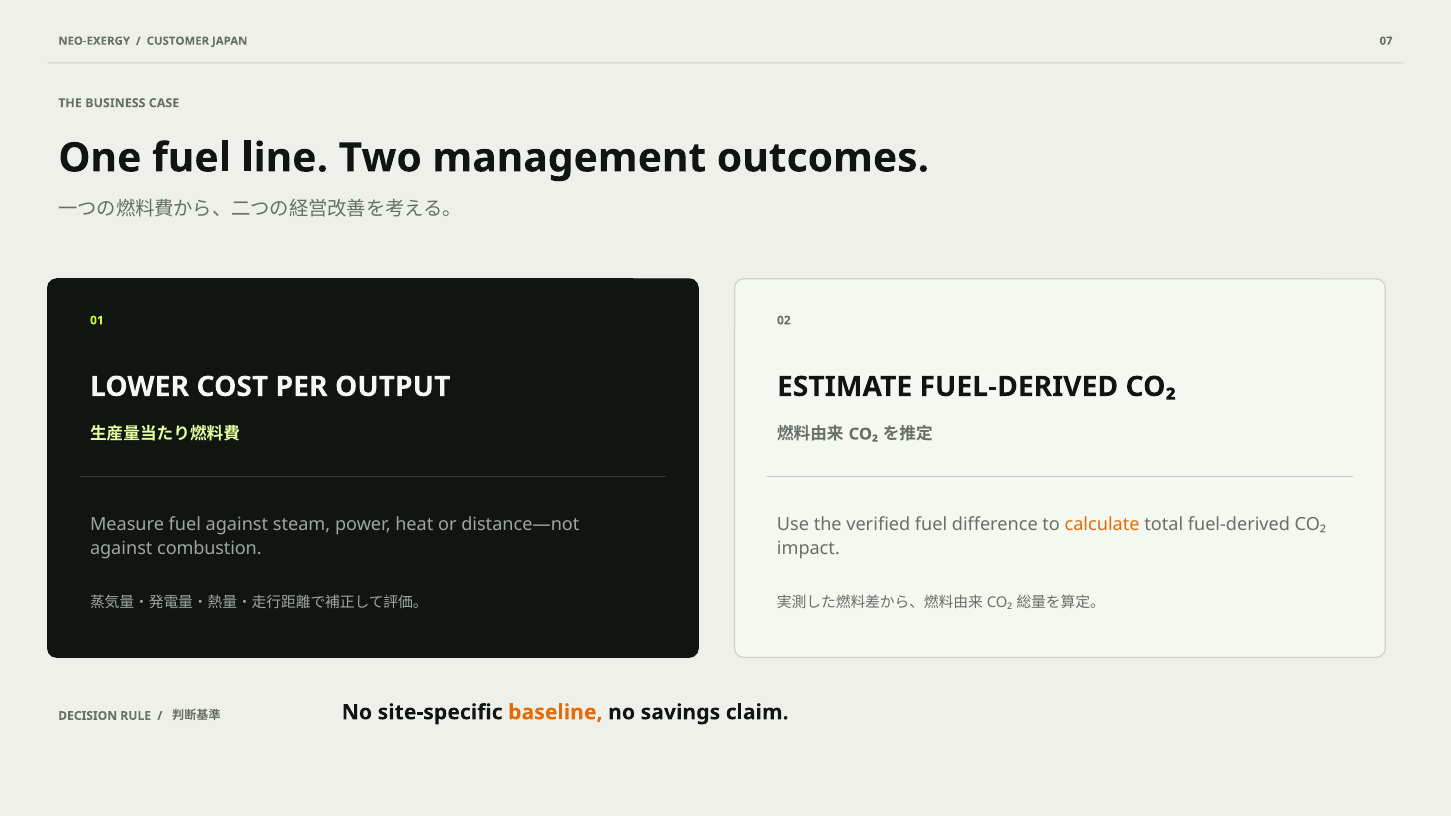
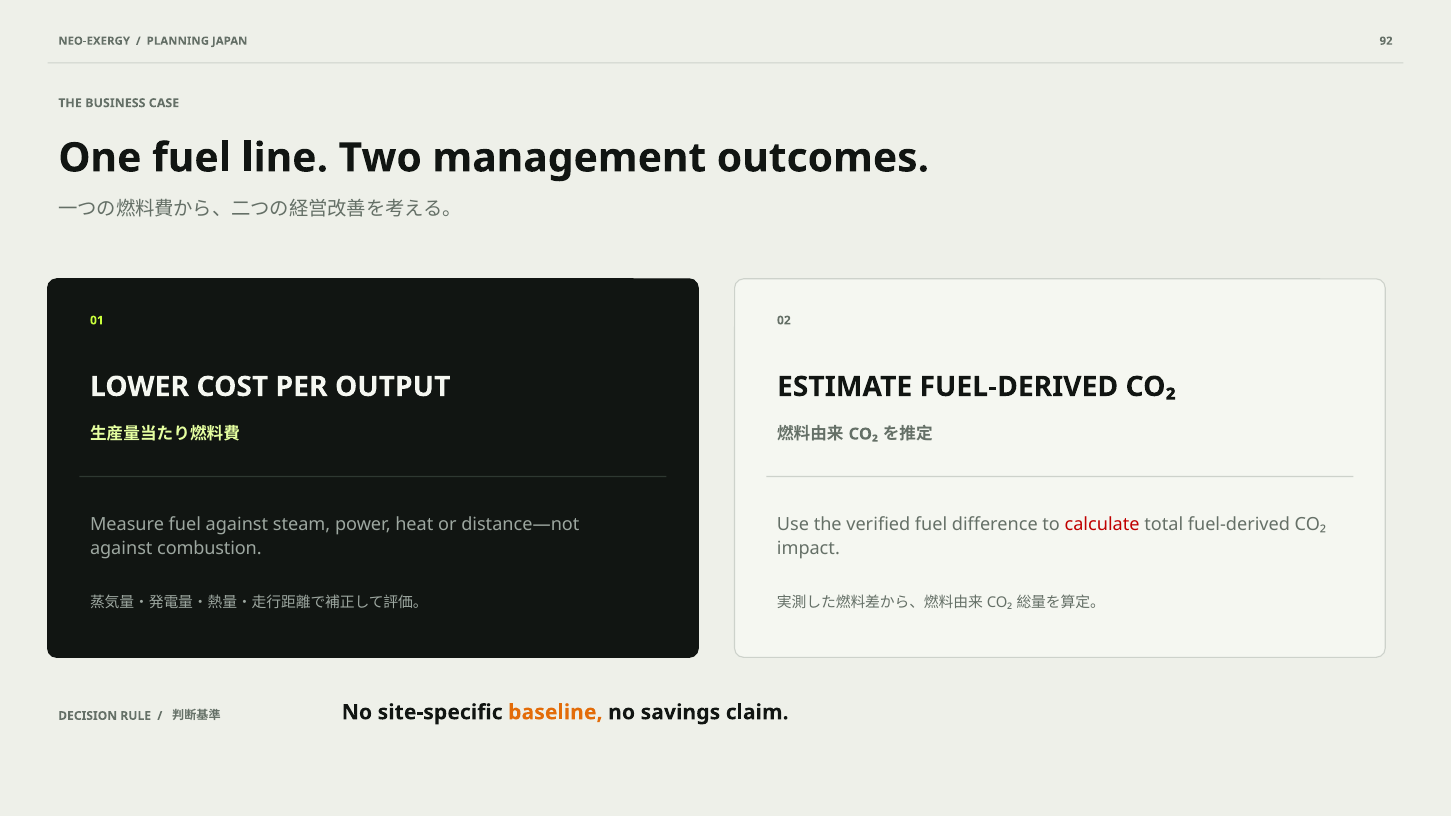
CUSTOMER: CUSTOMER -> PLANNING (178, 41)
07: 07 -> 92 (1386, 41)
calculate colour: orange -> red (1102, 524)
